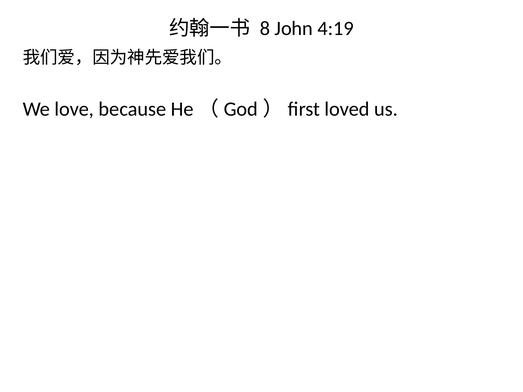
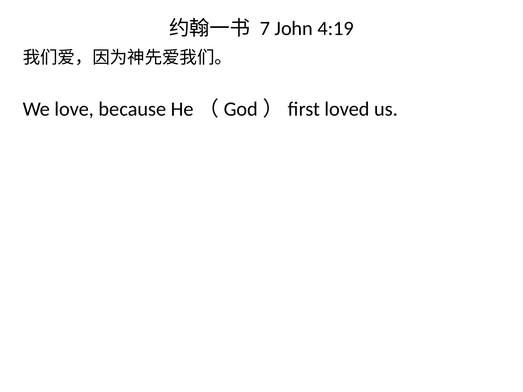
8: 8 -> 7 (265, 28)
